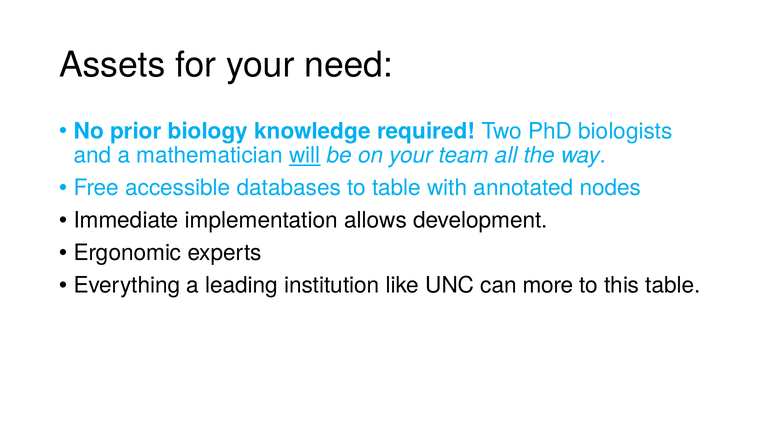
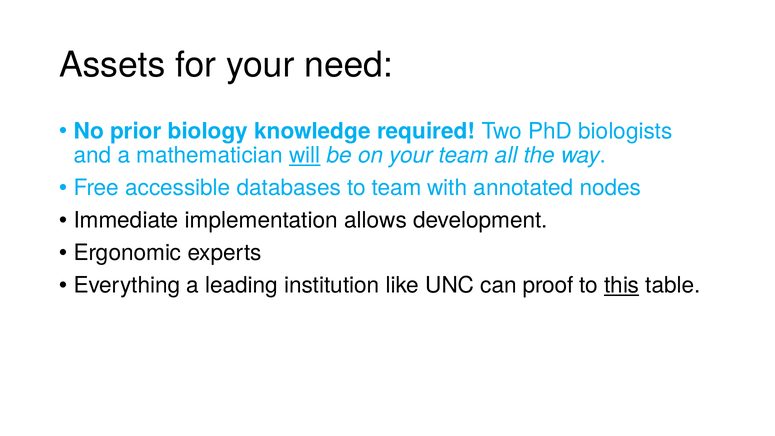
to table: table -> team (397, 188)
more: more -> proof (548, 285)
this underline: none -> present (622, 285)
